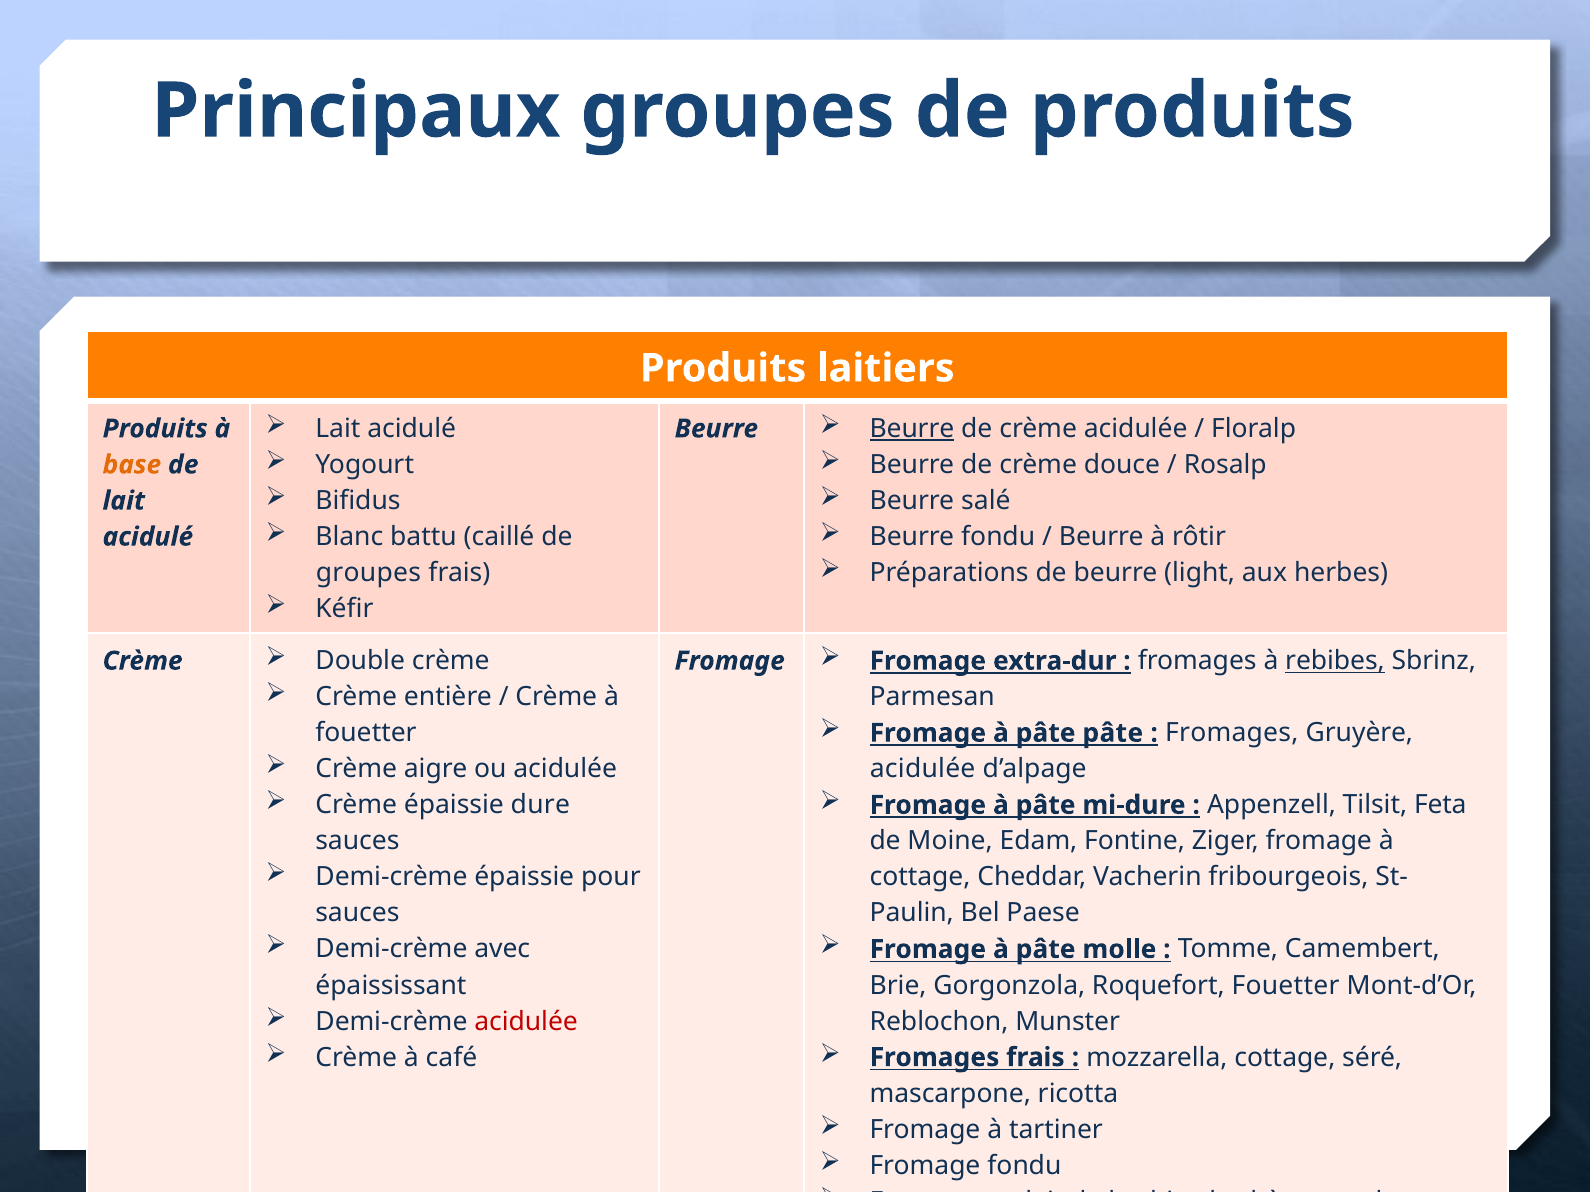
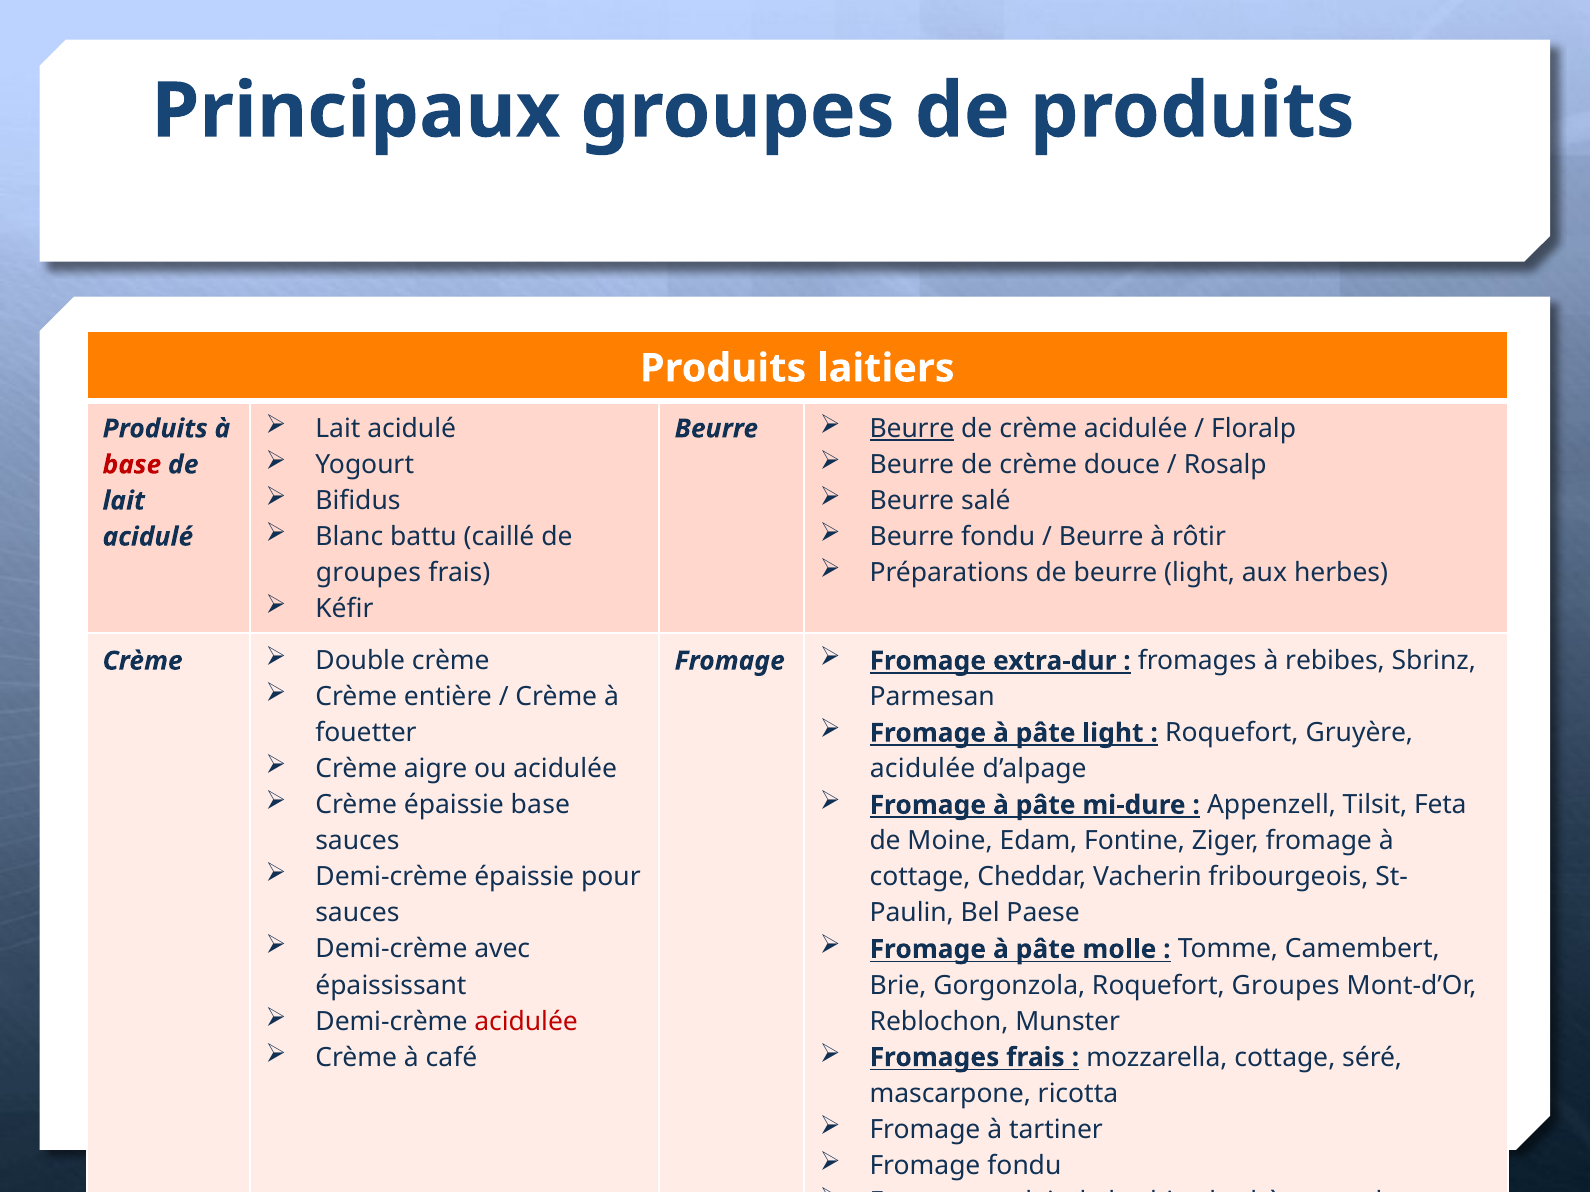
base colour: orange -> red (132, 465)
rebibes underline: present -> none (1335, 661)
pâte pâte: pâte -> light (1113, 733)
Fromages: Fromages -> Roquefort (1232, 733)
épaissie dure: dure -> base (540, 805)
Roquefort Fouetter: Fouetter -> Groupes (1286, 986)
